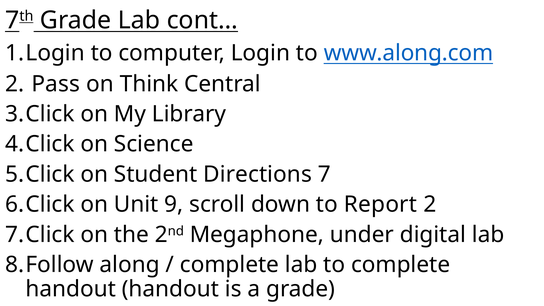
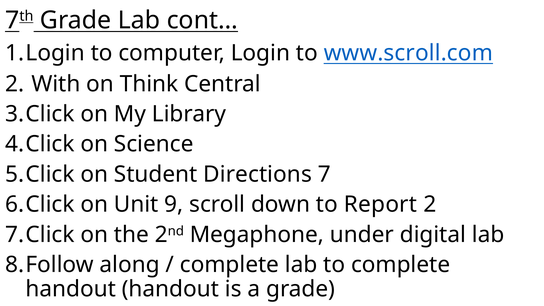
www.along.com: www.along.com -> www.scroll.com (408, 53)
Pass: Pass -> With (56, 84)
